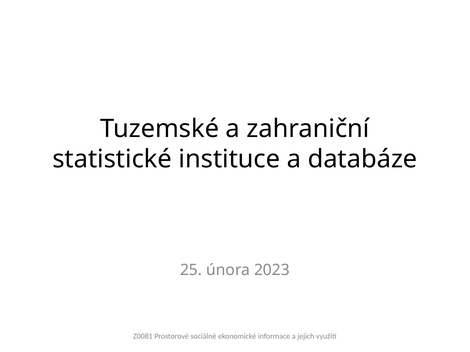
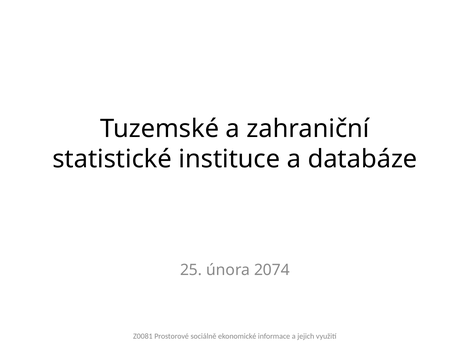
2023: 2023 -> 2074 (272, 271)
